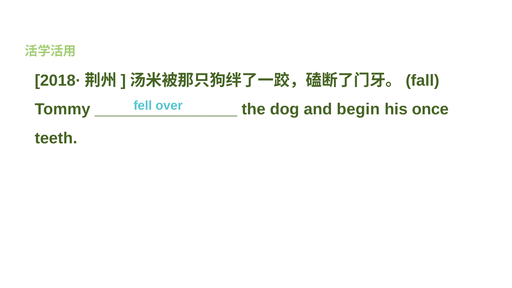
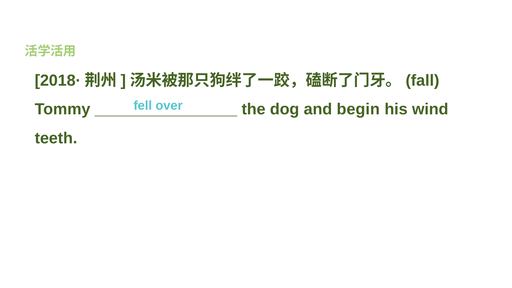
once: once -> wind (430, 109)
